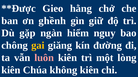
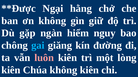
Gieo: Gieo -> Ngại (53, 8)
ơn ghềnh: ghềnh -> không (52, 21)
gai colour: yellow -> light blue (38, 46)
